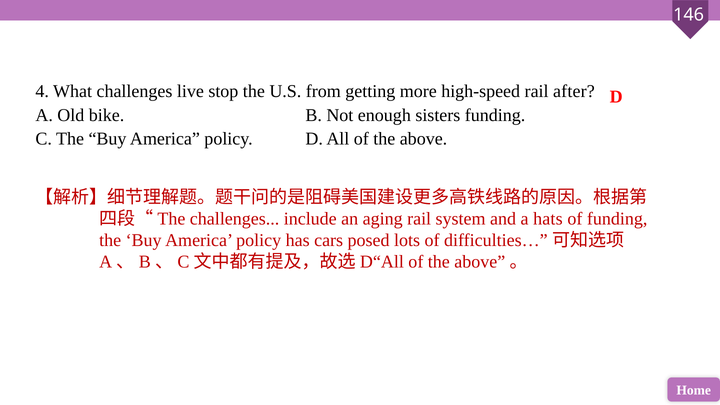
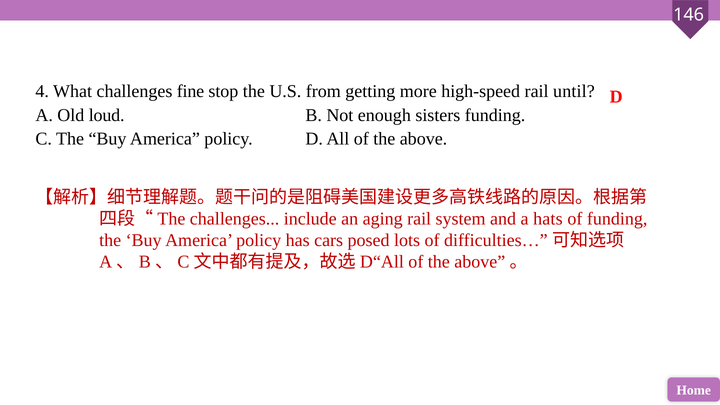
live: live -> fine (190, 91)
after: after -> until (574, 91)
bike: bike -> loud (107, 115)
